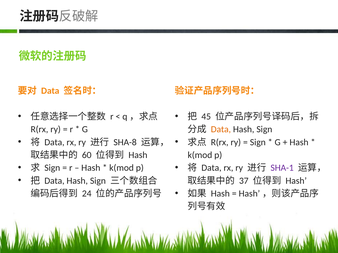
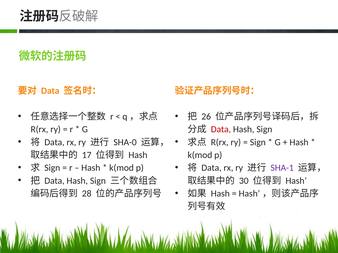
45: 45 -> 26 (206, 117)
Data colour: orange -> red (221, 130)
SHA-8: SHA-8 -> SHA-0 (125, 142)
60: 60 -> 17 (87, 155)
37: 37 -> 30 (244, 181)
24: 24 -> 28 (87, 194)
